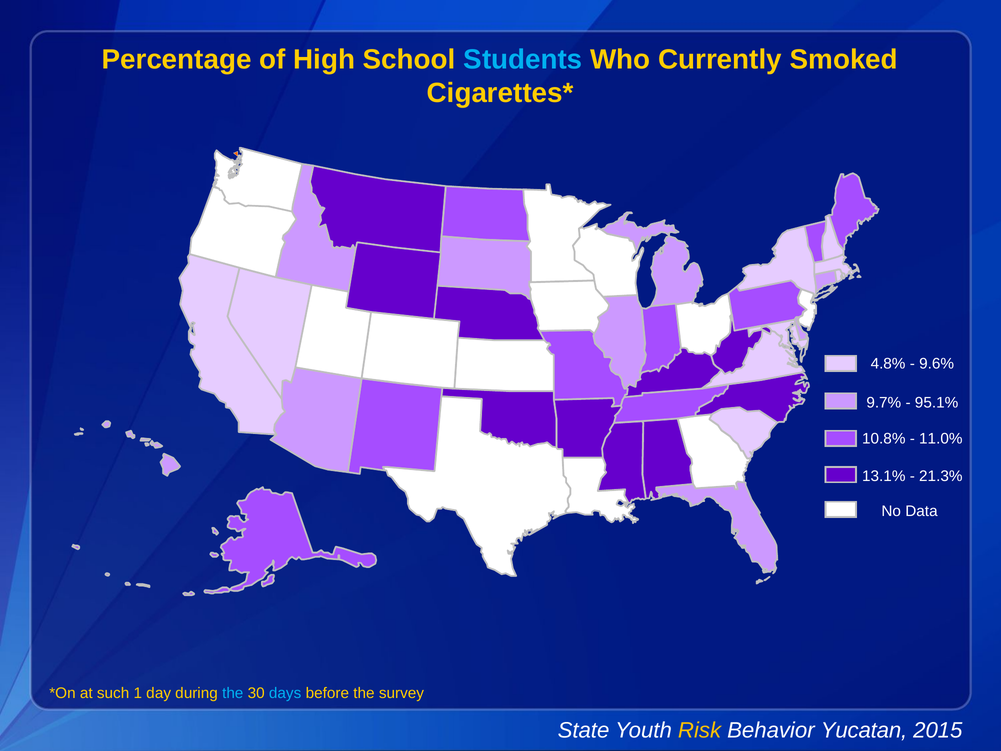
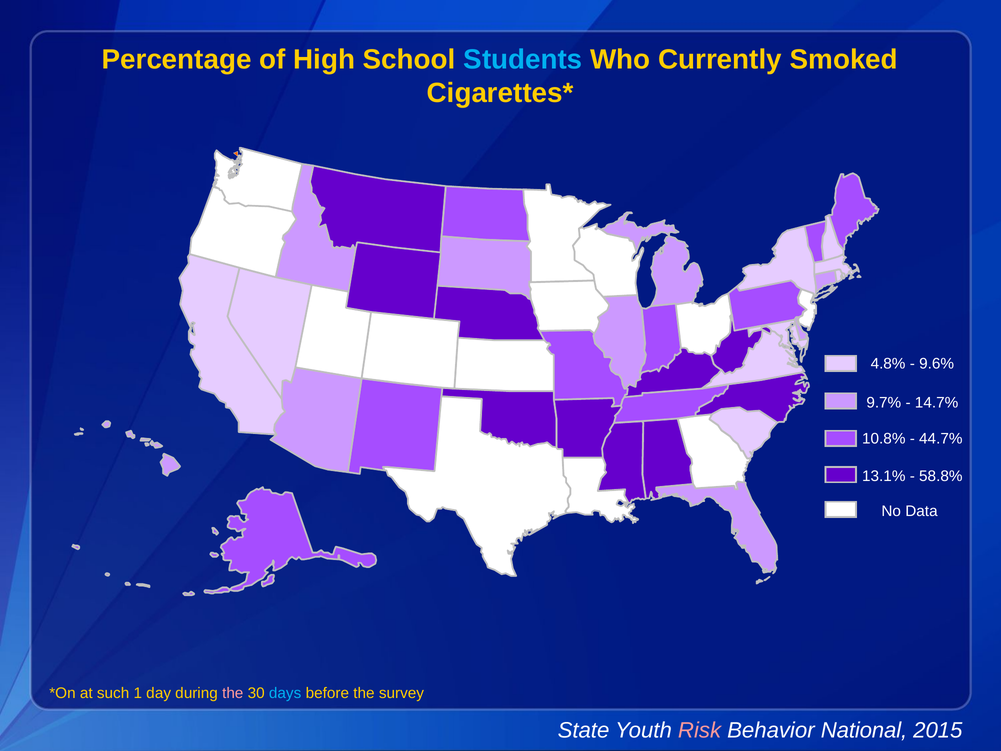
95.1%: 95.1% -> 14.7% (937, 402)
11.0%: 11.0% -> 44.7% (941, 439)
21.3%: 21.3% -> 58.8% (941, 476)
the colour: light blue -> pink (233, 693)
Risk colour: yellow -> pink (700, 730)
Yucatan: Yucatan -> National (864, 730)
